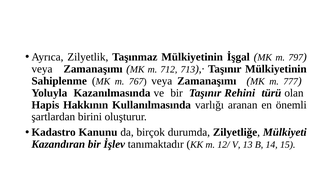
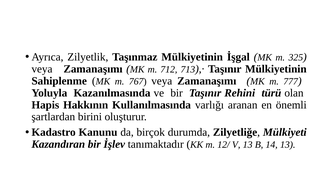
797: 797 -> 325 (296, 57)
14 15: 15 -> 13 (288, 145)
